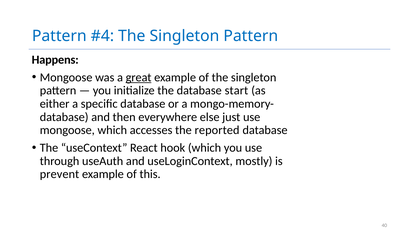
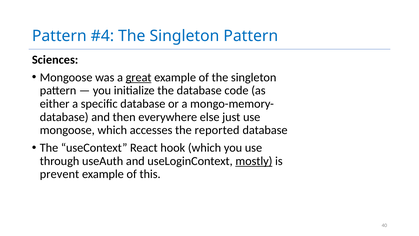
Happens: Happens -> Sciences (55, 60)
start: start -> code (237, 90)
mostly underline: none -> present (254, 161)
